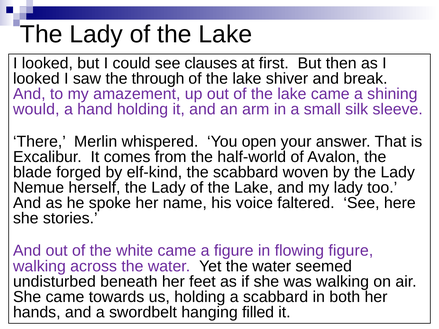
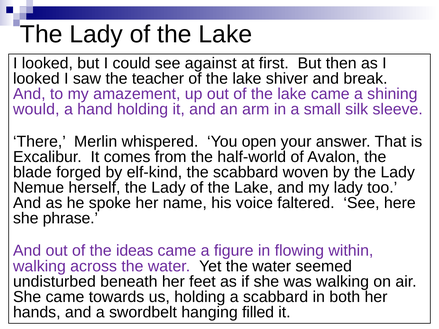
clauses: clauses -> against (211, 63)
through: through -> teacher (158, 79)
stories: stories -> phrase (70, 219)
white: white -> ideas (135, 251)
flowing figure: figure -> within (351, 251)
